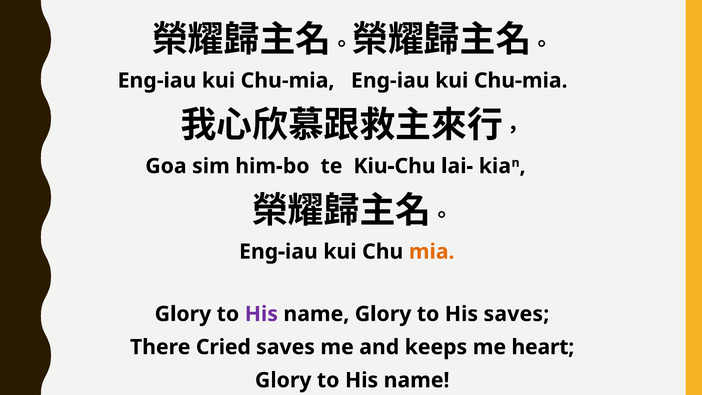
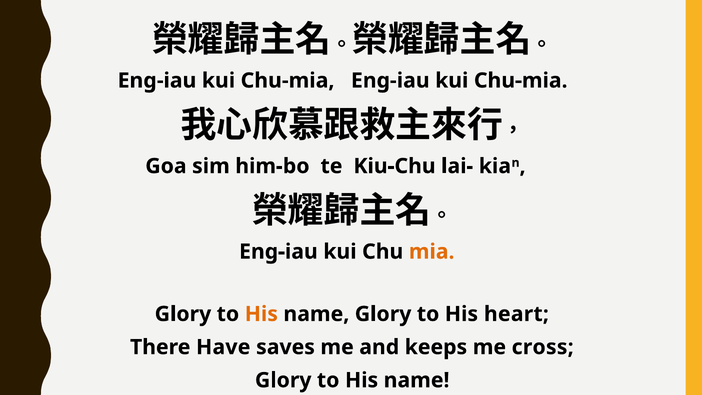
His colour: purple -> orange (261, 314)
His saves: saves -> heart (516, 314)
Cried: Cried -> Have (223, 347)
heart: heart -> cross (543, 347)
